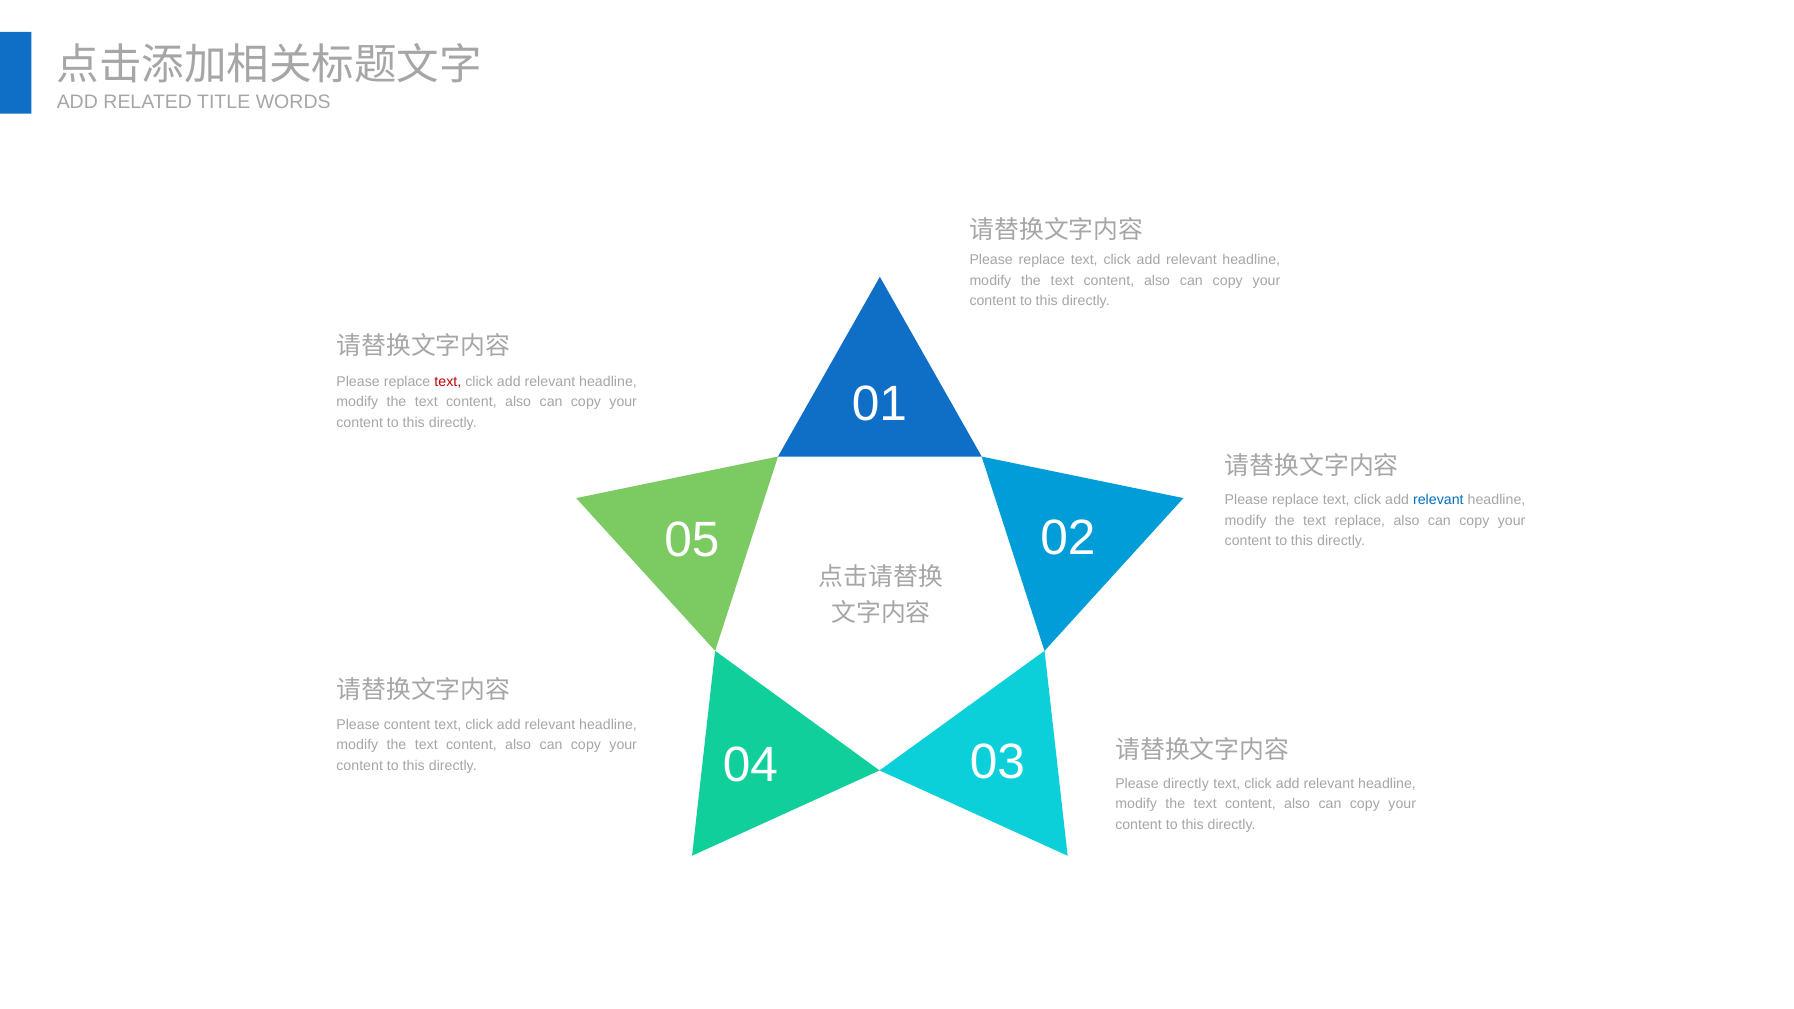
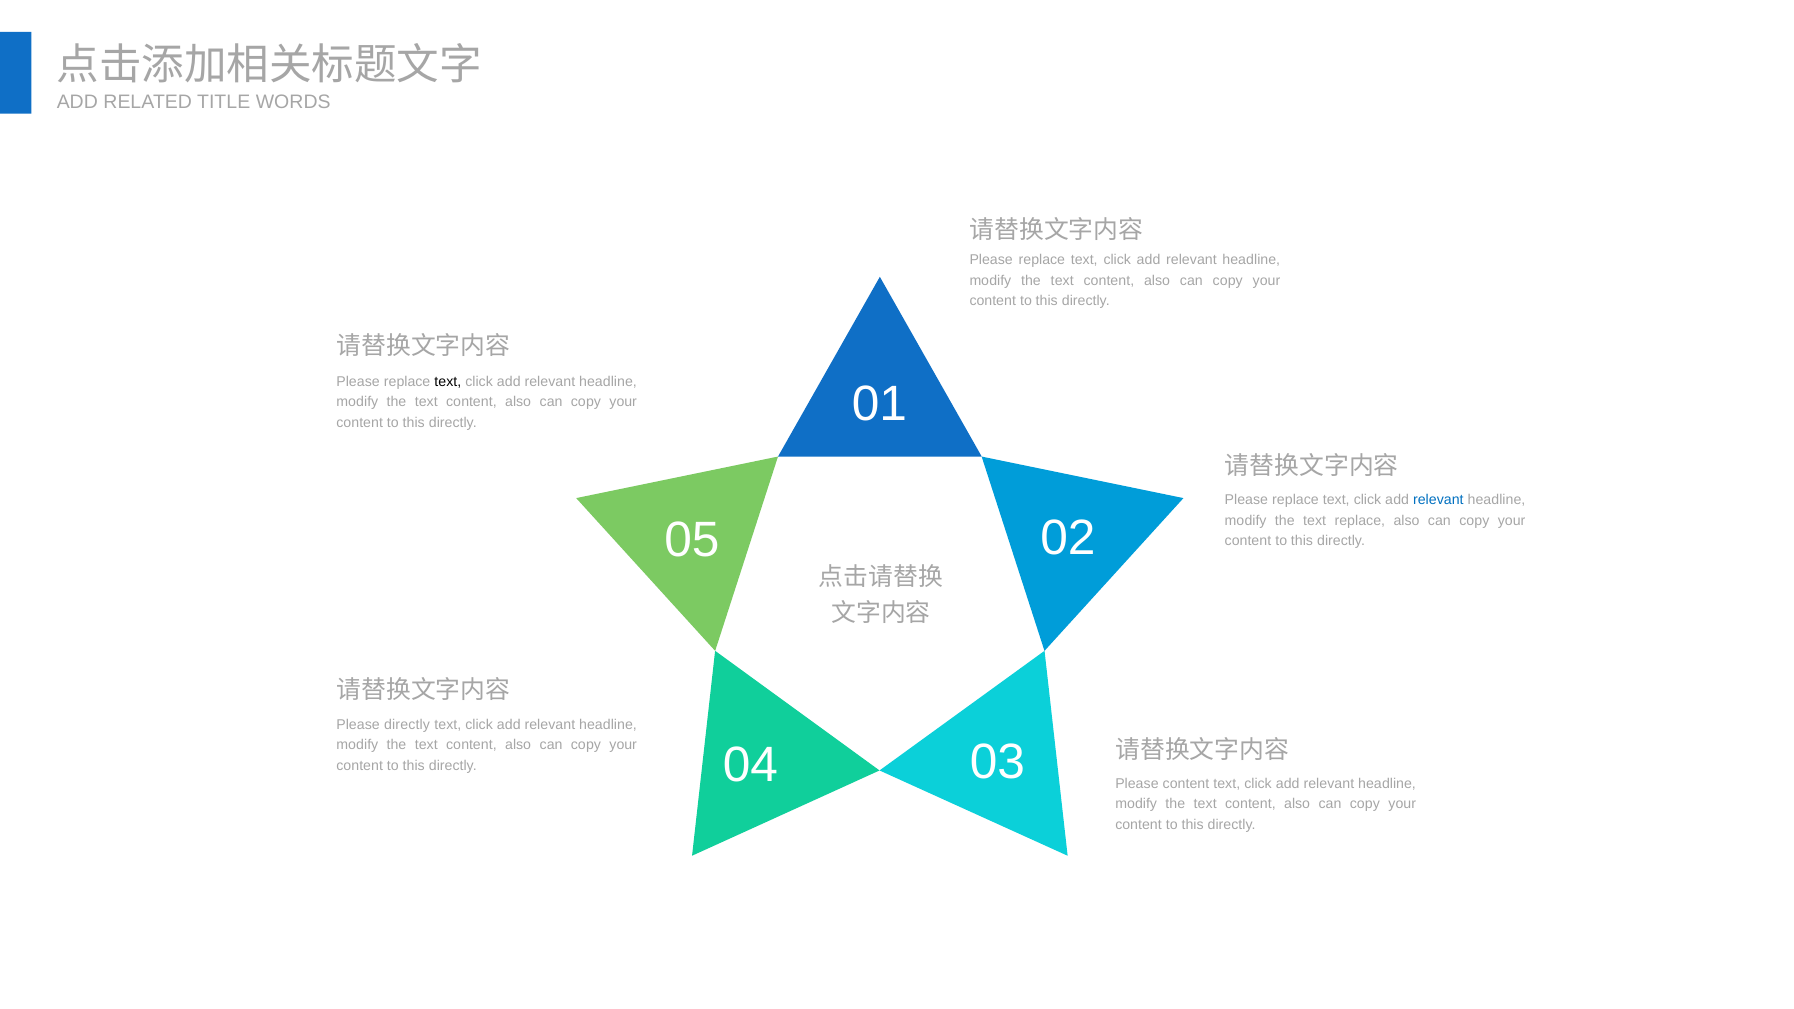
text colour: red -> black (448, 382)
Please content: content -> directly (407, 725)
Please directly: directly -> content (1186, 784)
